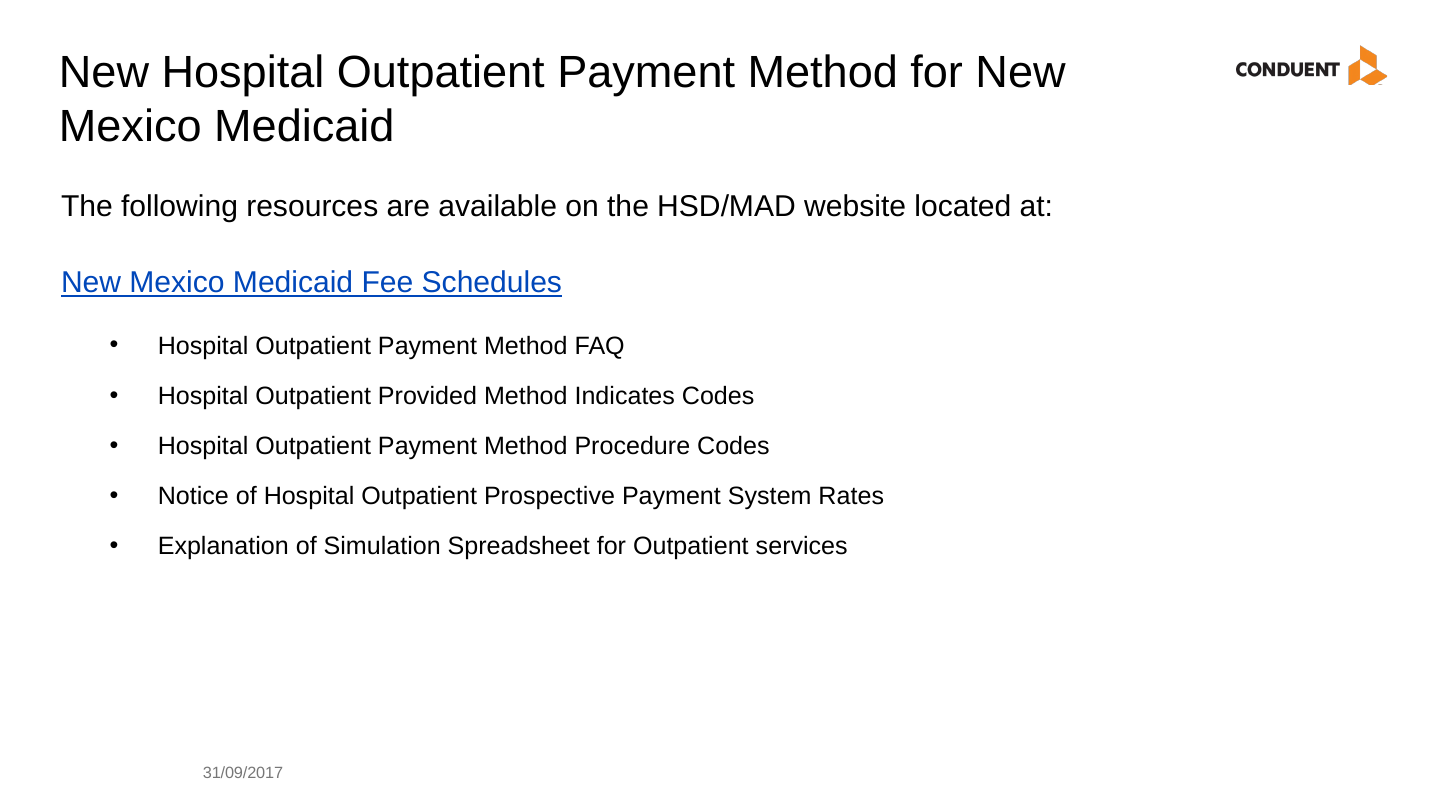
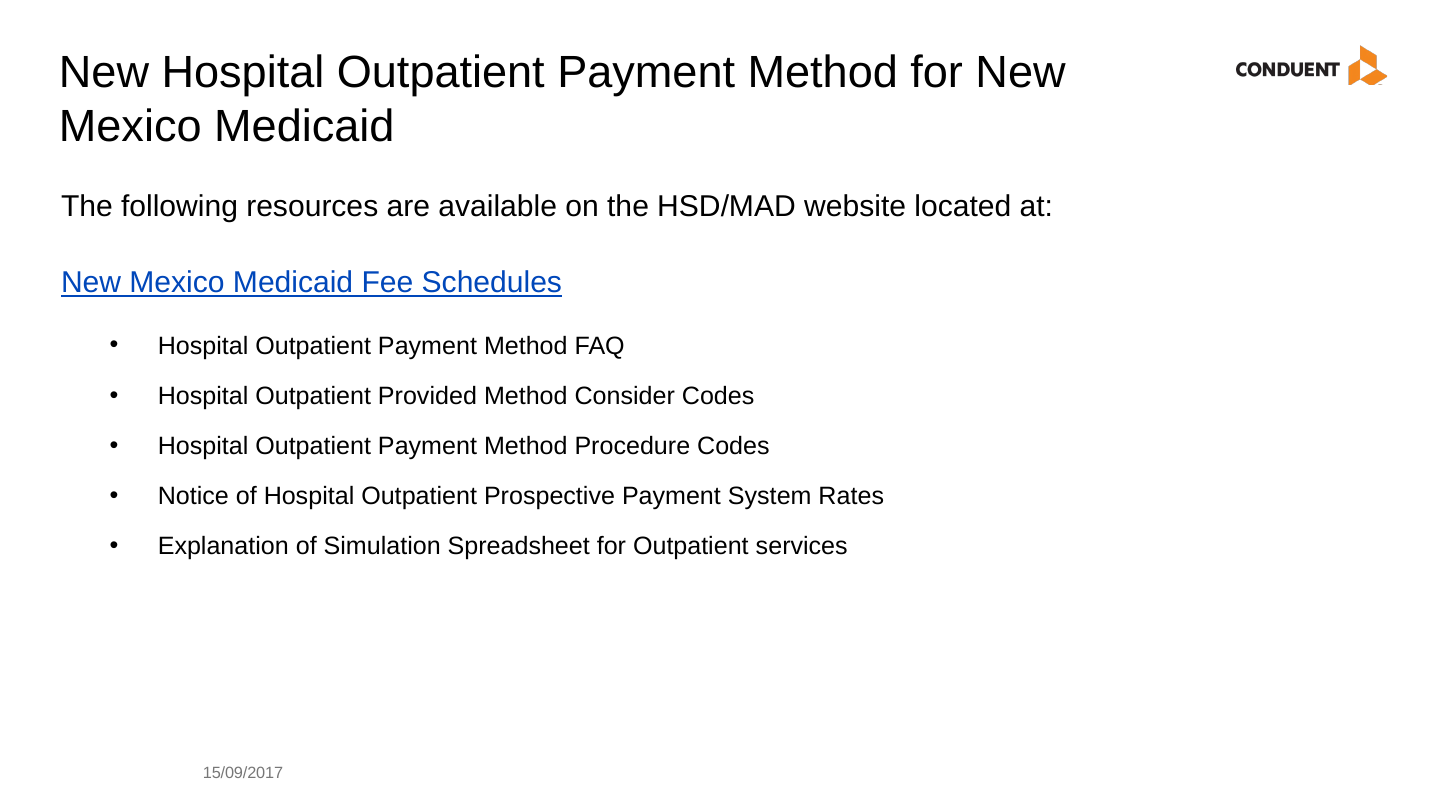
Indicates: Indicates -> Consider (625, 396)
31/09/2017: 31/09/2017 -> 15/09/2017 (243, 773)
